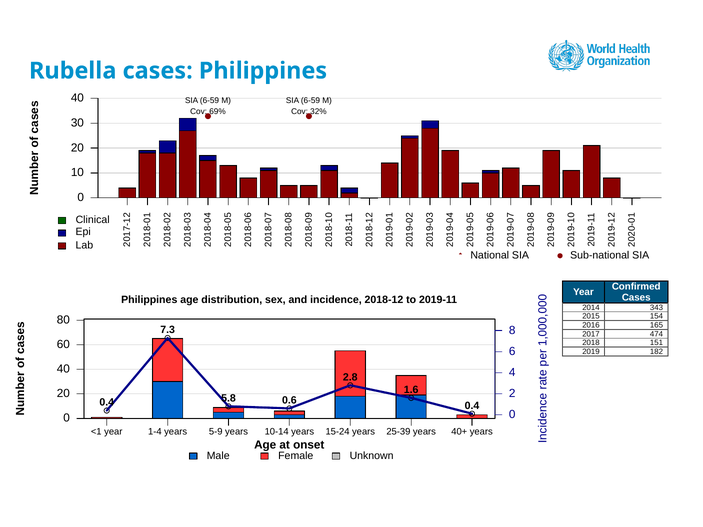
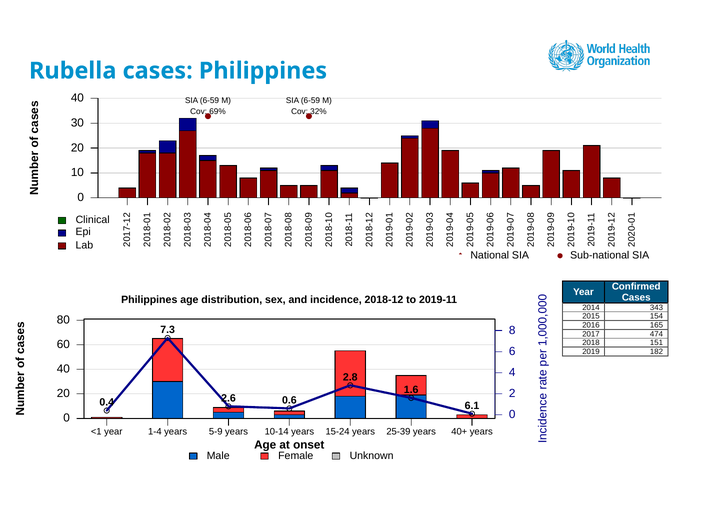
5.8: 5.8 -> 2.6 (228, 398)
0.4: 0.4 -> 6.1 (472, 406)
